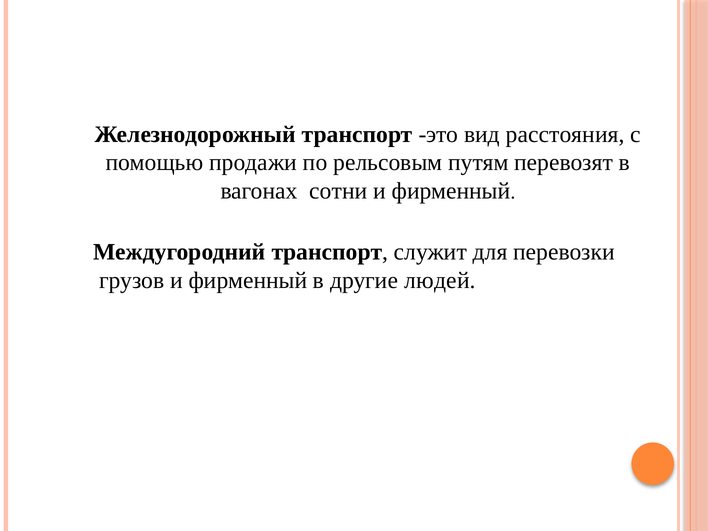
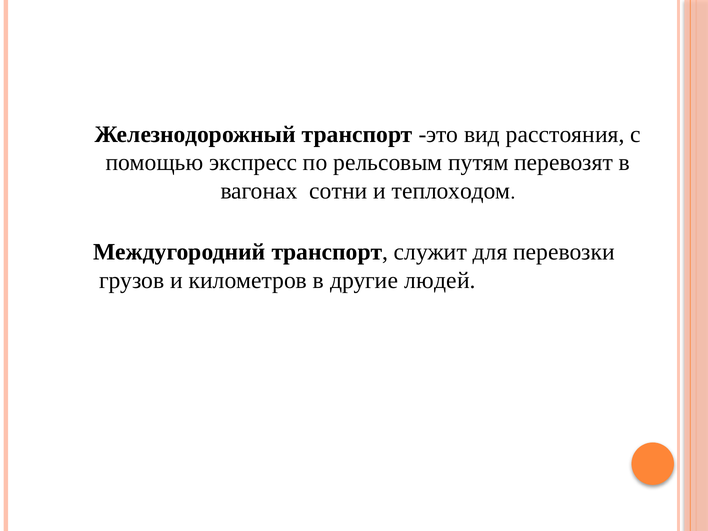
продажи: продажи -> экспресс (253, 163)
фирменный: фирменный -> теплоходом (451, 191)
грузов и фирменный: фирменный -> километров (248, 280)
